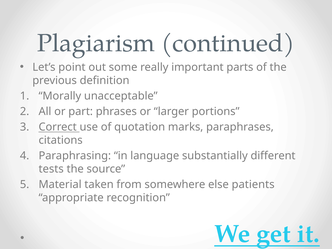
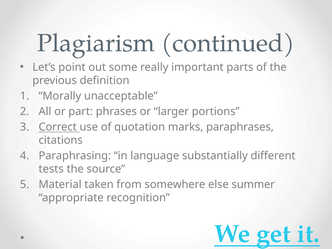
patients: patients -> summer (253, 184)
